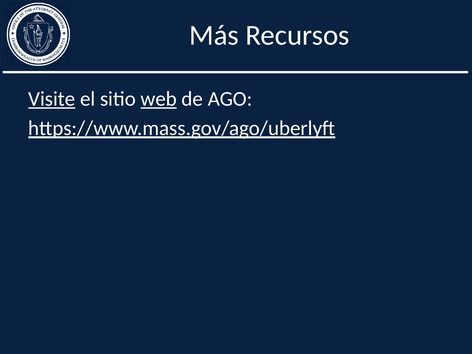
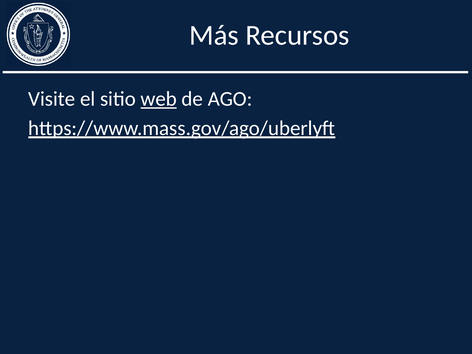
Visite underline: present -> none (52, 99)
